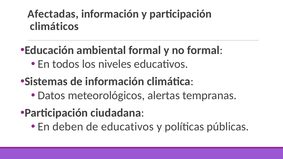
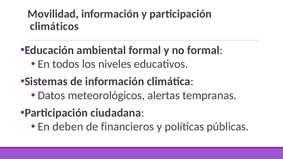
Afectadas: Afectadas -> Movilidad (53, 14)
de educativos: educativos -> financieros (127, 127)
